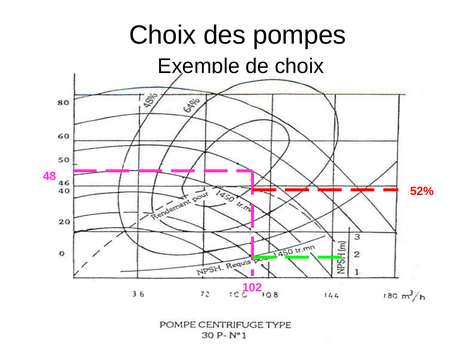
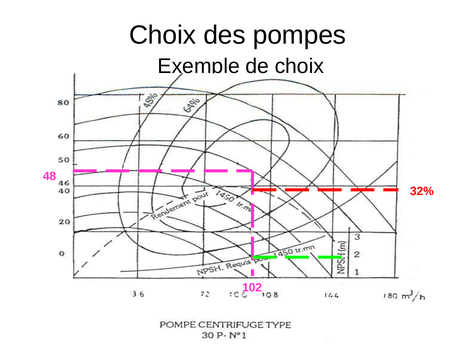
52%: 52% -> 32% (422, 191)
